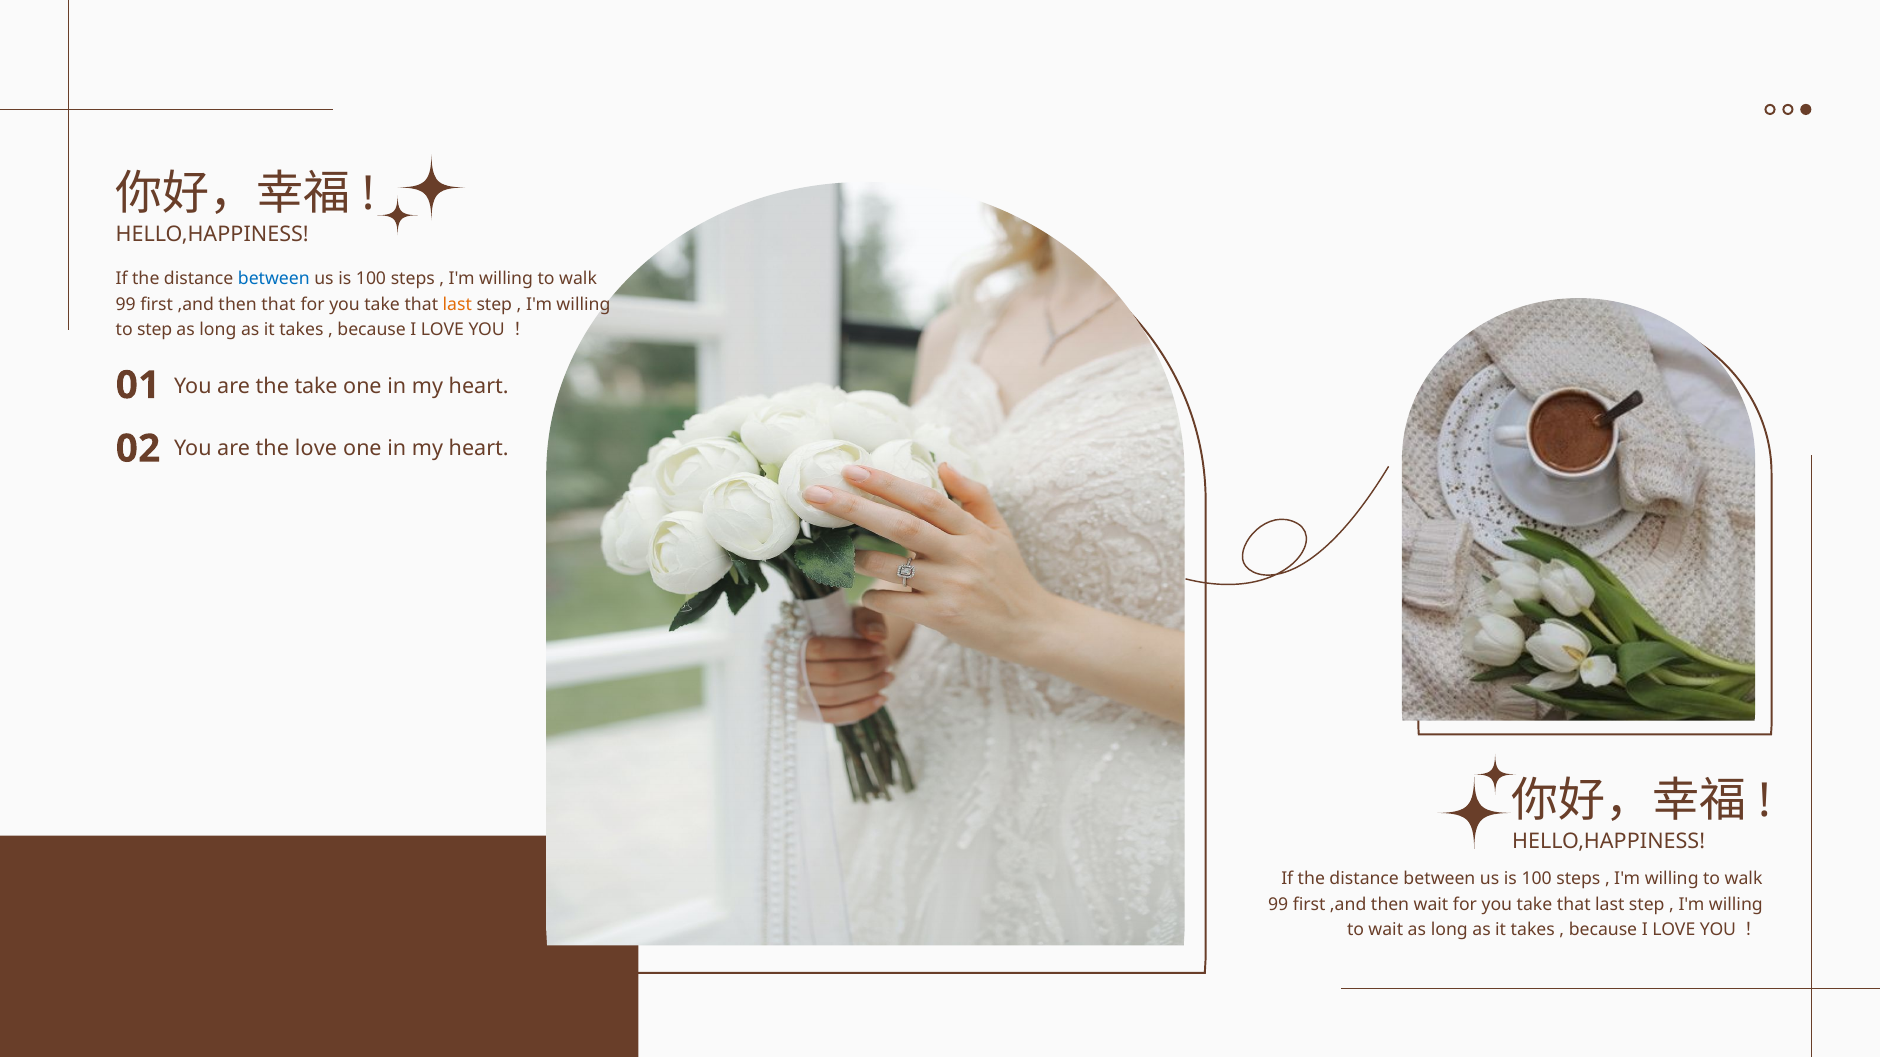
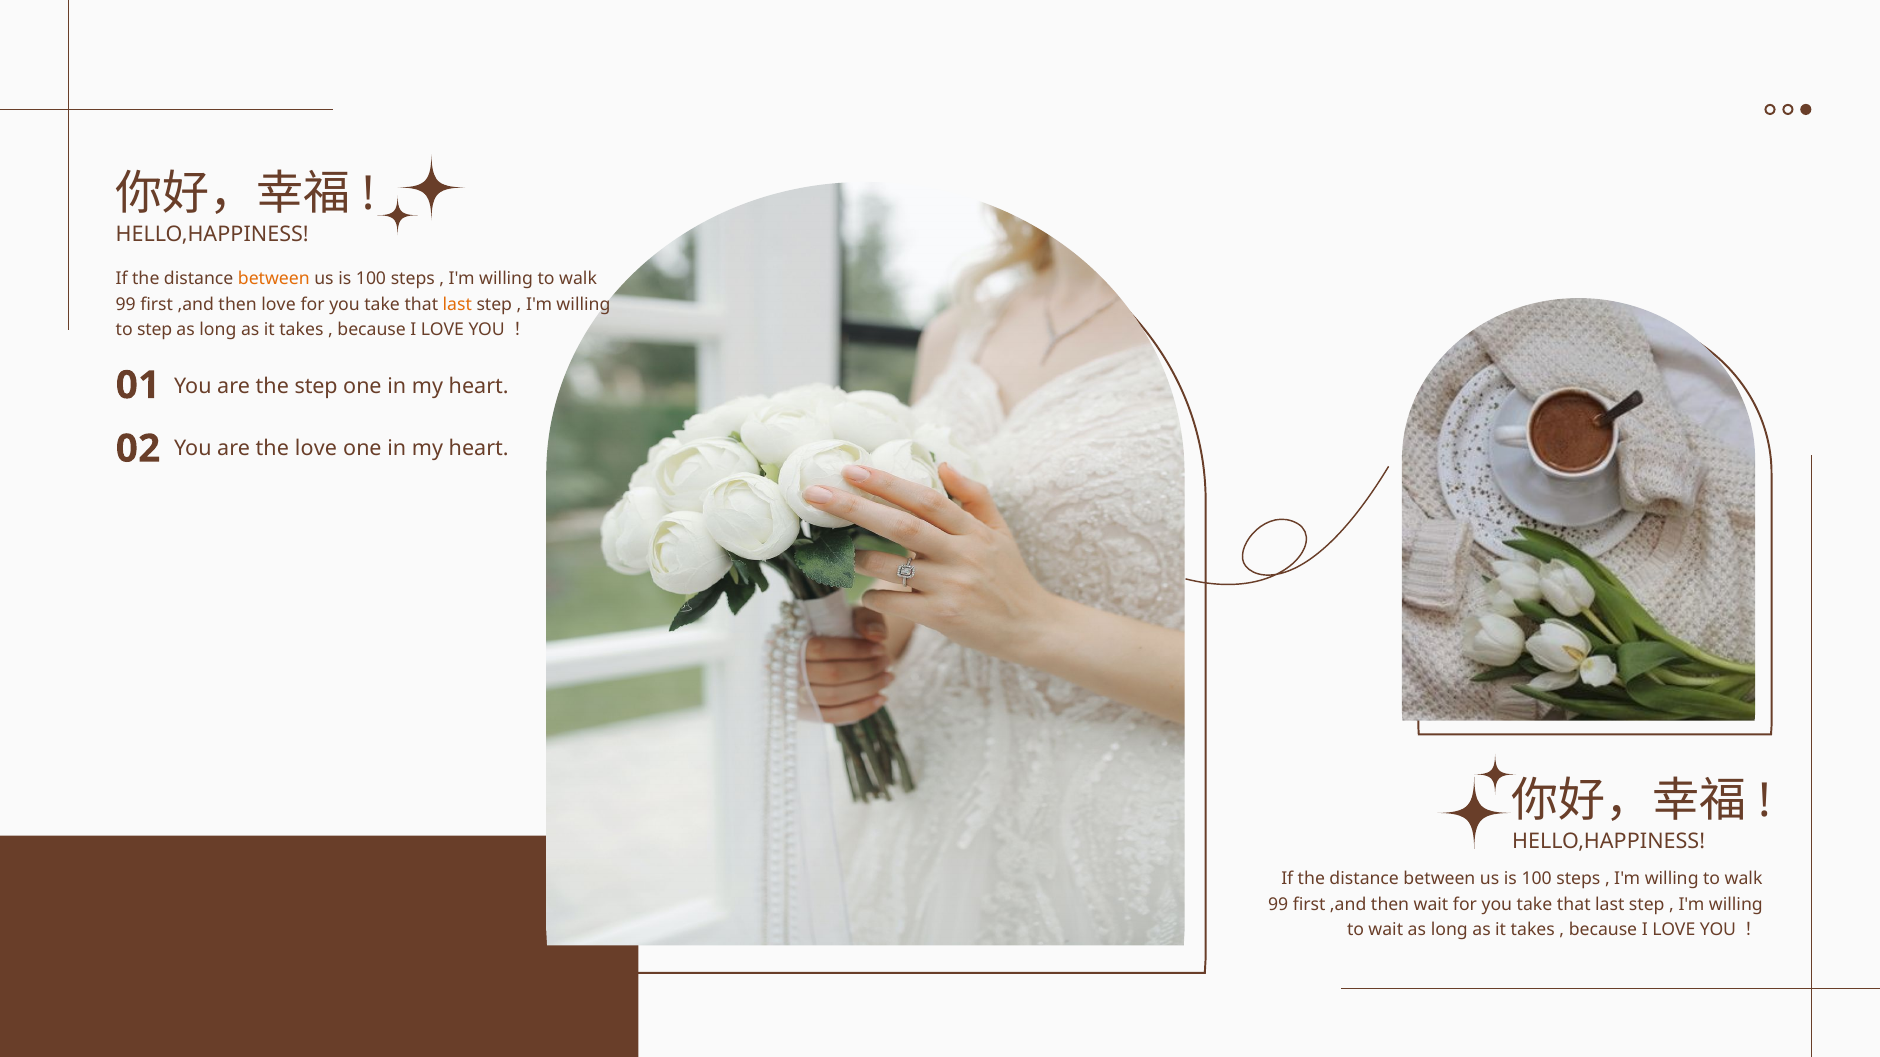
between colour: blue -> orange (274, 279)
then that: that -> love (279, 305)
the take: take -> step (316, 386)
